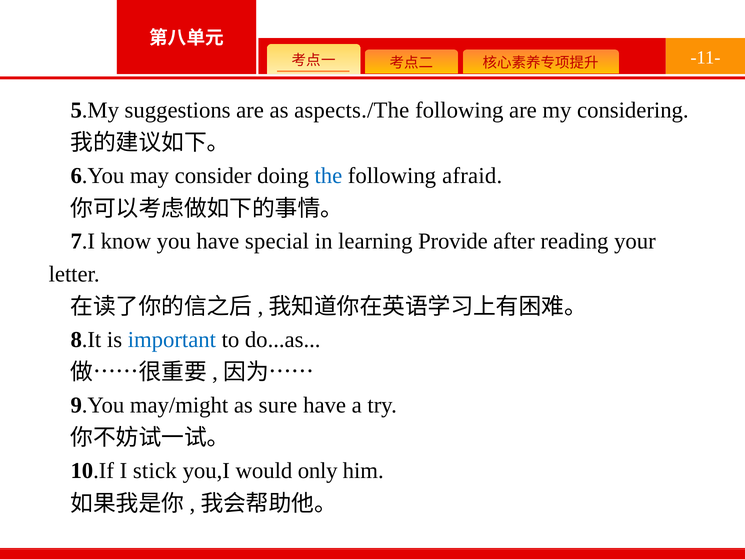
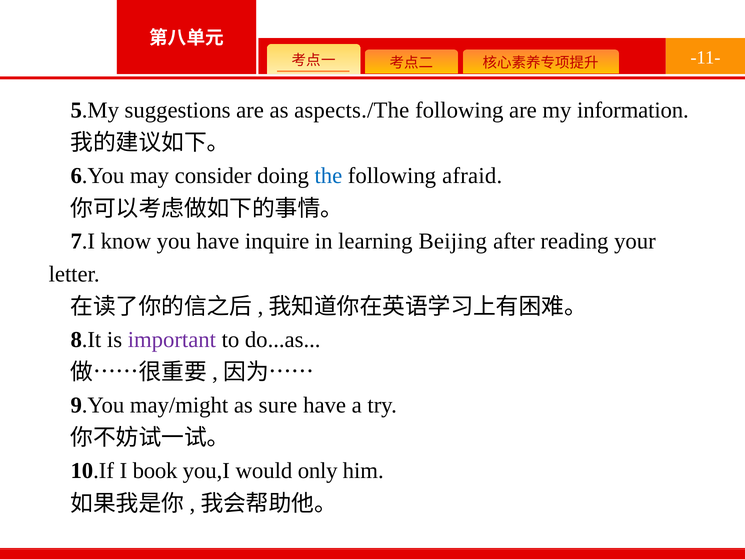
considering: considering -> information (633, 110)
special: special -> inquire (277, 241)
Provide: Provide -> Beijing (453, 241)
important colour: blue -> purple (172, 339)
stick: stick -> book (155, 471)
